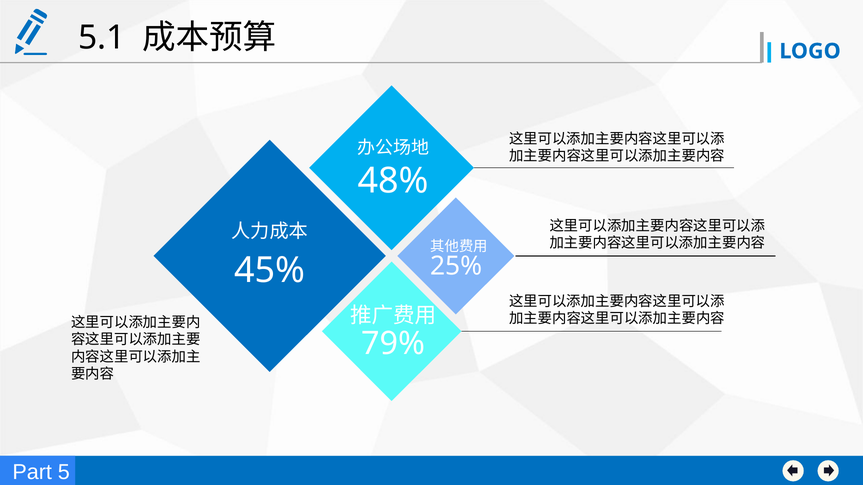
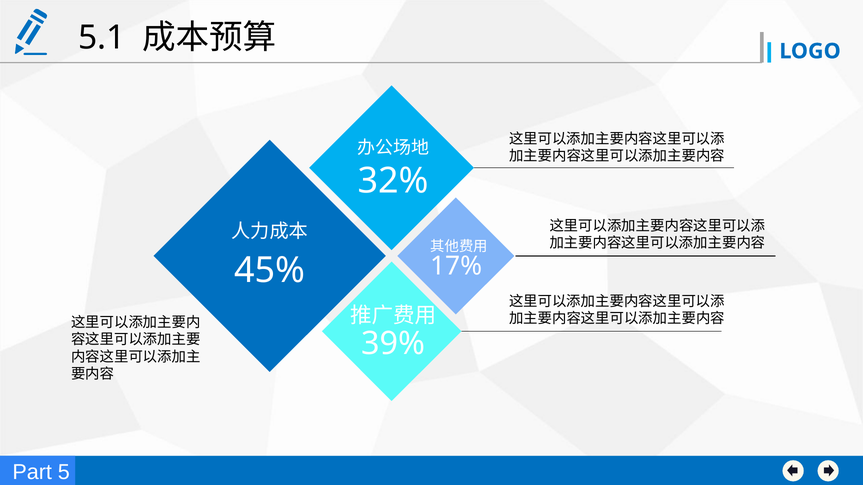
48%: 48% -> 32% (393, 181)
25%: 25% -> 17% (456, 266)
79%: 79% -> 39% (393, 344)
